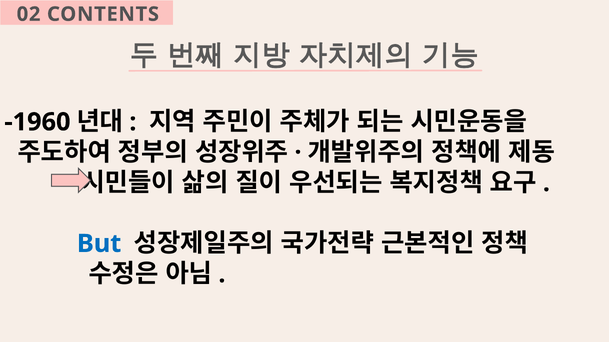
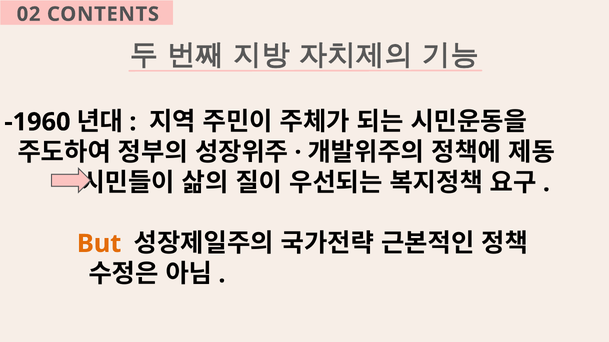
But colour: blue -> orange (99, 244)
